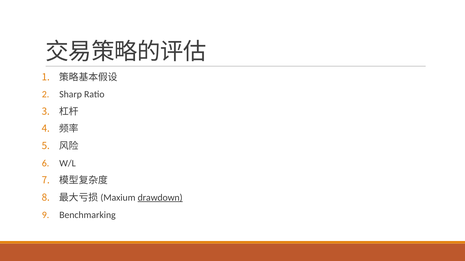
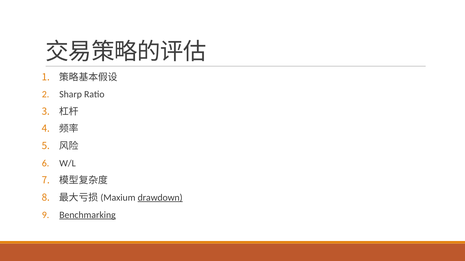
Benchmarking underline: none -> present (87, 215)
